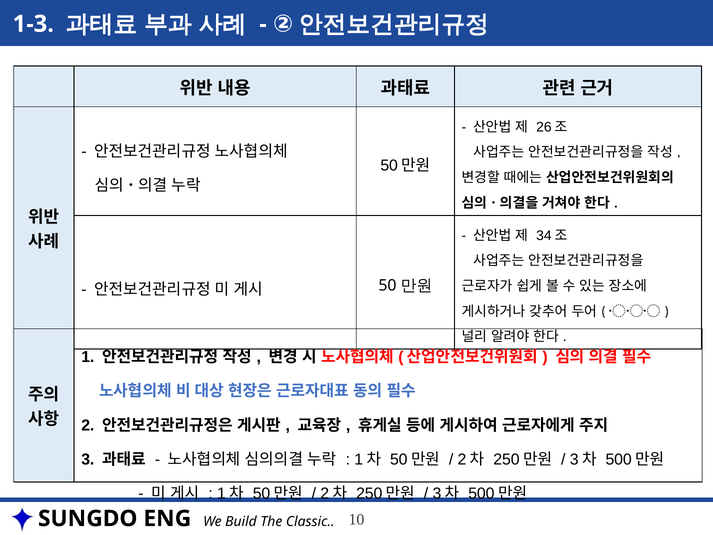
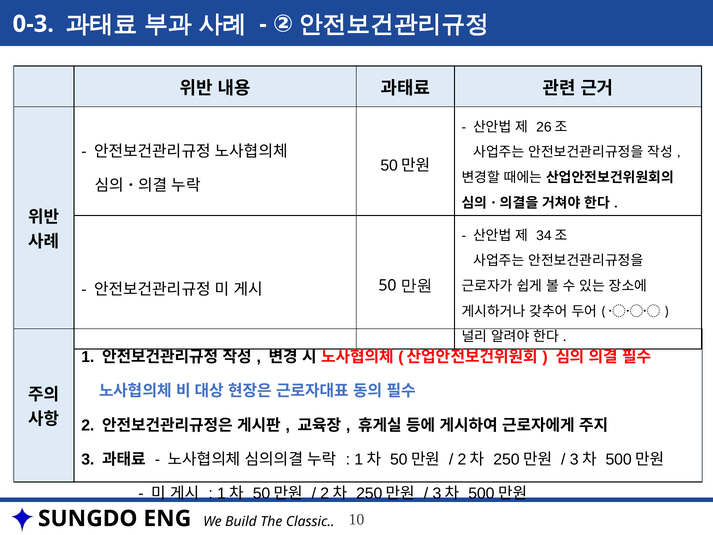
1-3: 1-3 -> 0-3 (33, 24)
